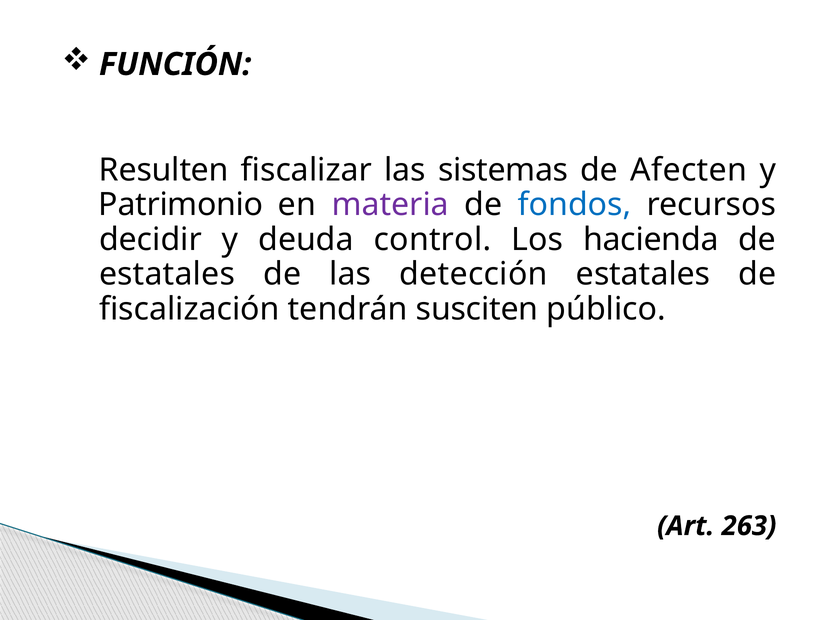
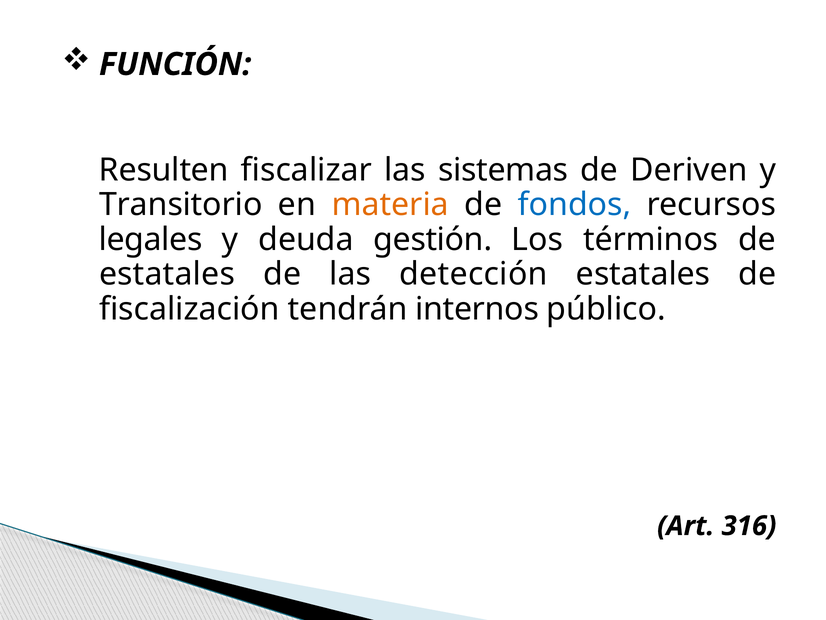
Afecten: Afecten -> Deriven (689, 170)
Patrimonio: Patrimonio -> Transitorio (181, 205)
materia colour: purple -> orange (390, 205)
decidir: decidir -> legales (151, 239)
control: control -> gestión (433, 239)
hacienda: hacienda -> términos (651, 239)
susciten: susciten -> internos (477, 309)
263: 263 -> 316 (749, 526)
